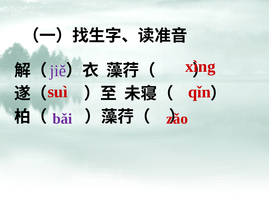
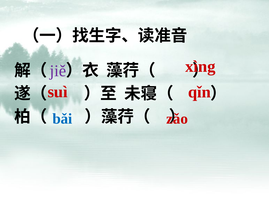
bǎi colour: purple -> blue (62, 119)
